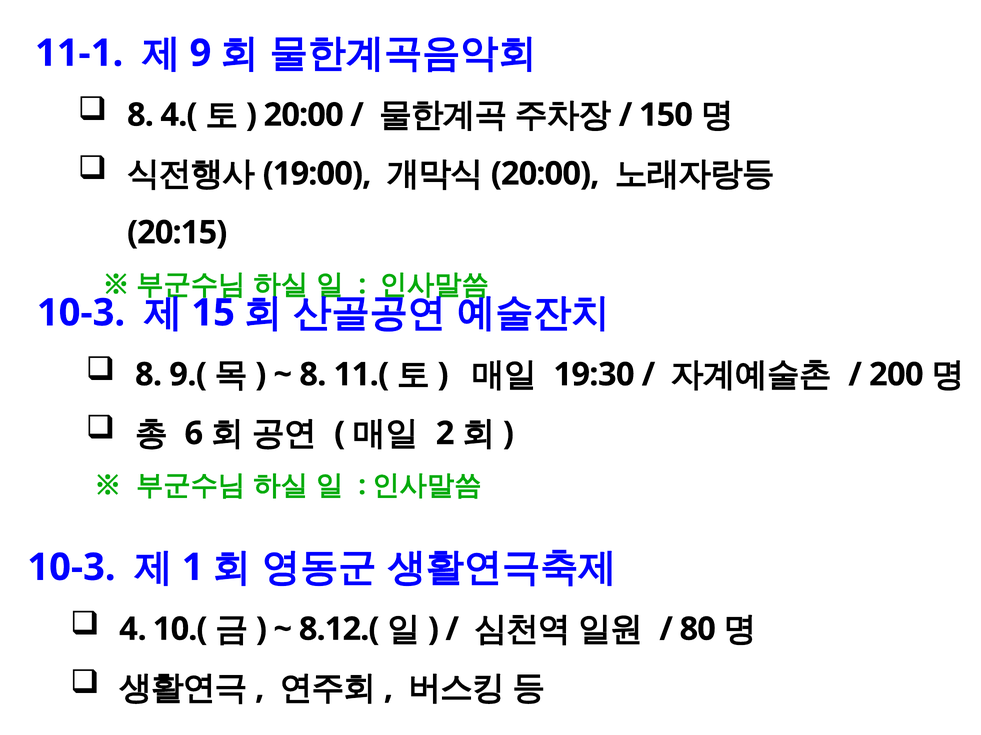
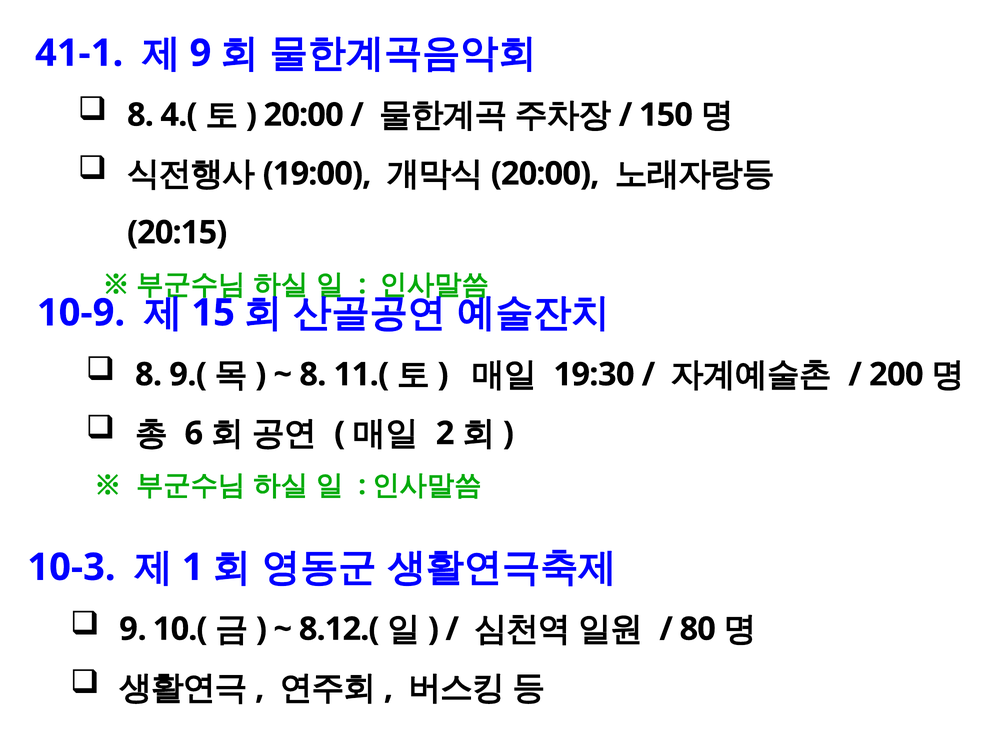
11-1: 11-1 -> 41-1 (79, 53)
10-3: 10-3 -> 10-9 (81, 313)
4: 4 -> 9 (133, 630)
